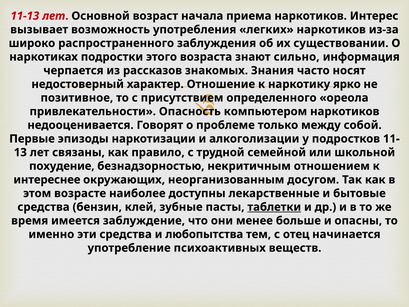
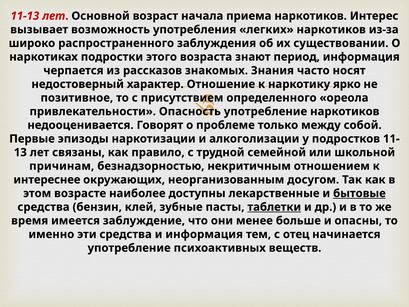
сильно: сильно -> период (297, 57)
компьютером: компьютером -> употребление (265, 111)
похудение: похудение -> причинам (62, 166)
бытовые underline: none -> present (359, 193)
и любопытства: любопытства -> информация (204, 234)
